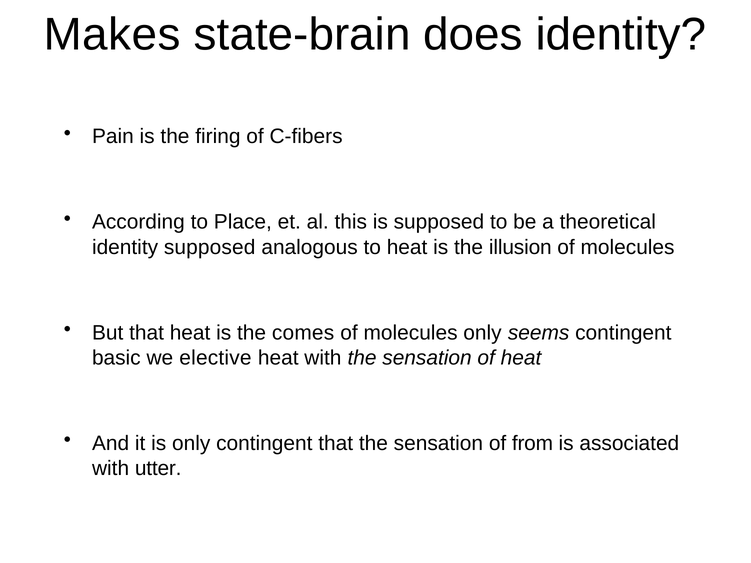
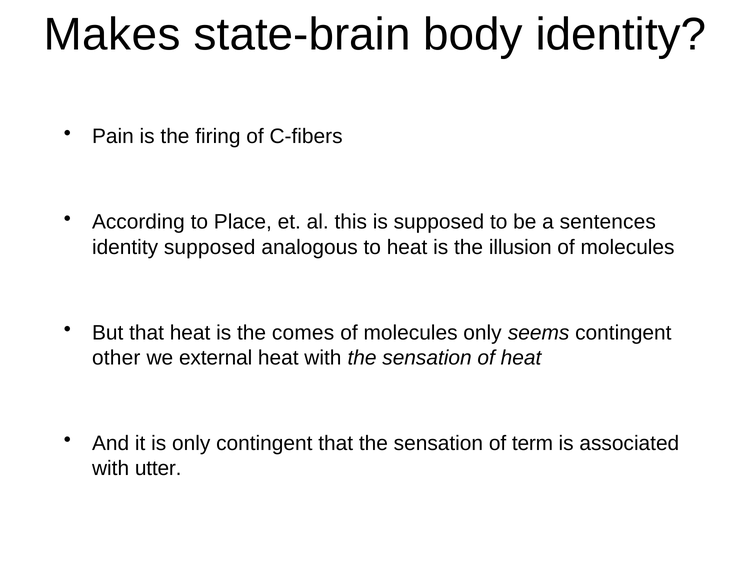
does: does -> body (473, 35)
theoretical: theoretical -> sentences (608, 222)
basic: basic -> other (116, 358)
elective: elective -> external (216, 358)
from: from -> term (532, 443)
